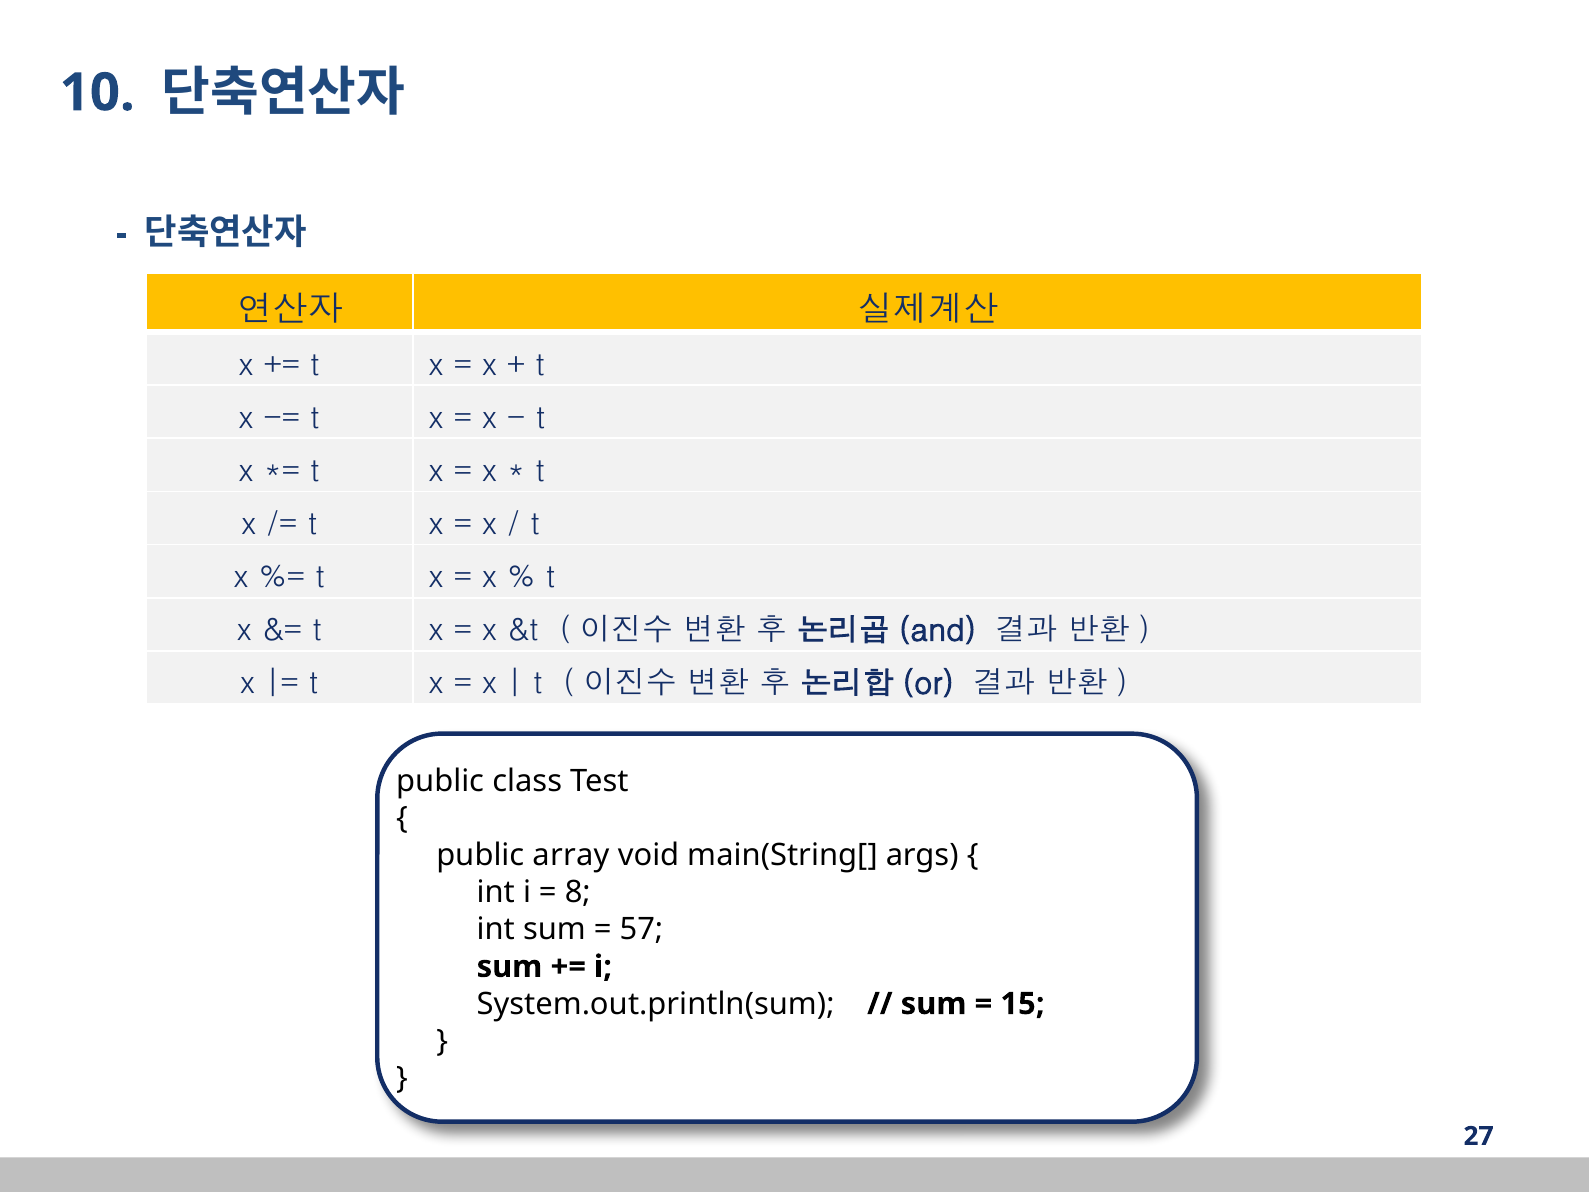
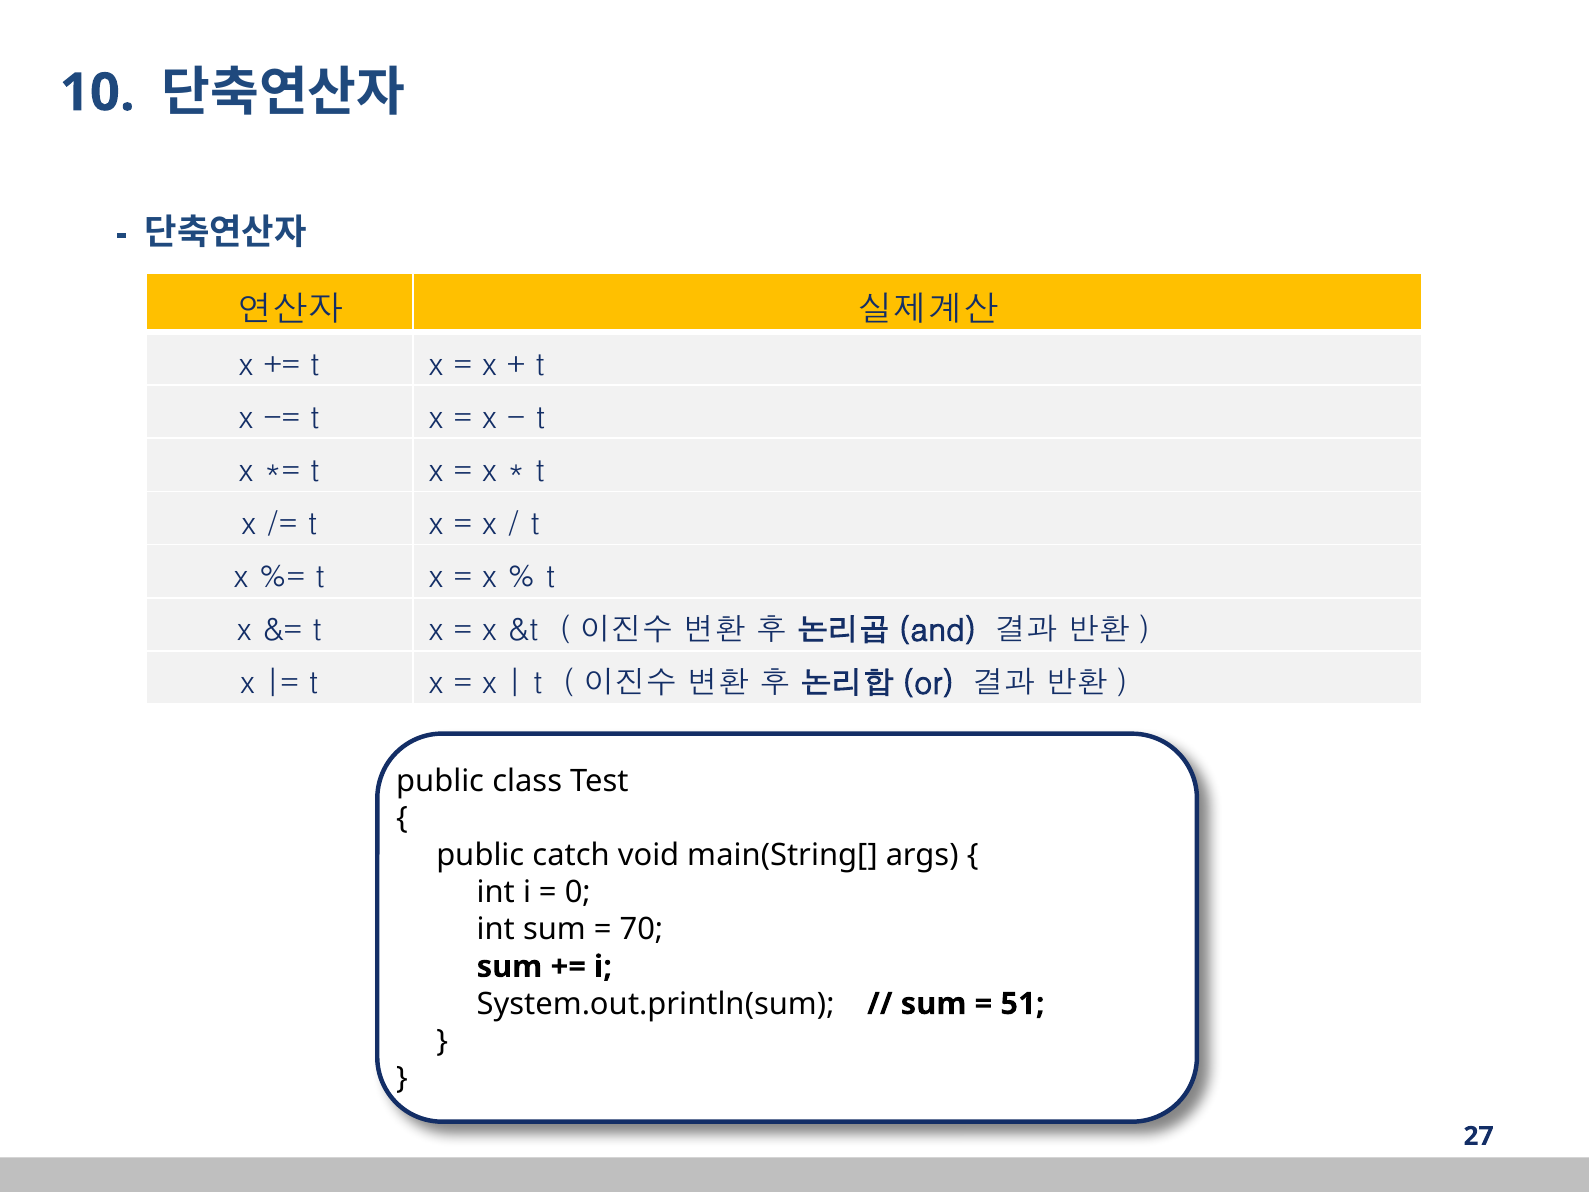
array: array -> catch (571, 855)
8: 8 -> 0 (578, 892)
57: 57 -> 70 (641, 929)
15: 15 -> 51 (1022, 1004)
